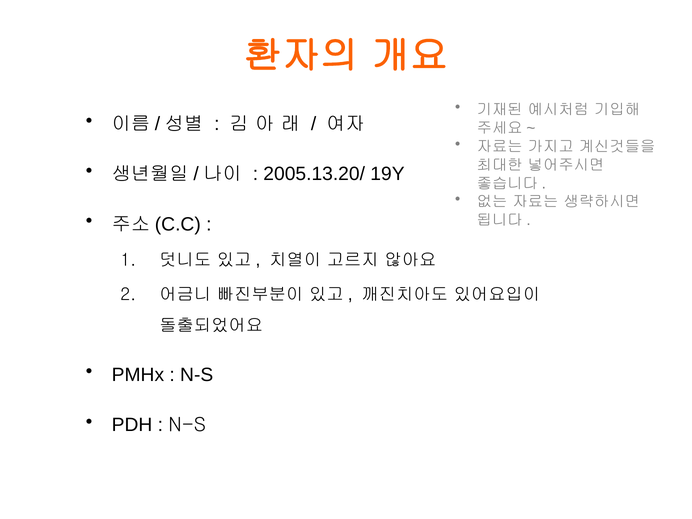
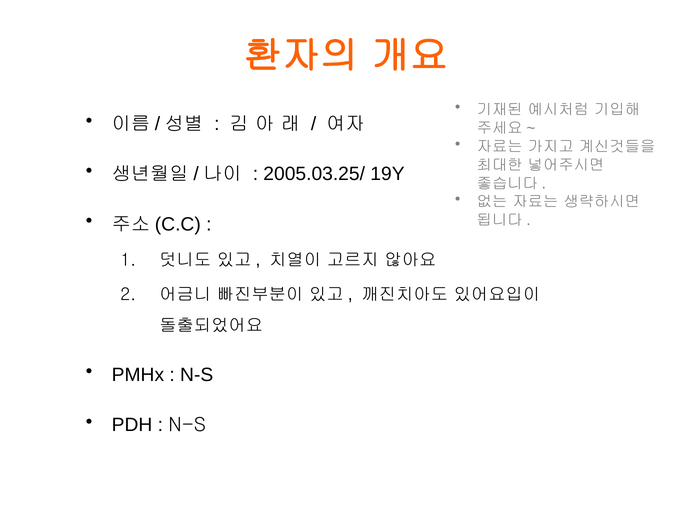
2005.13.20/: 2005.13.20/ -> 2005.03.25/ (314, 174)
